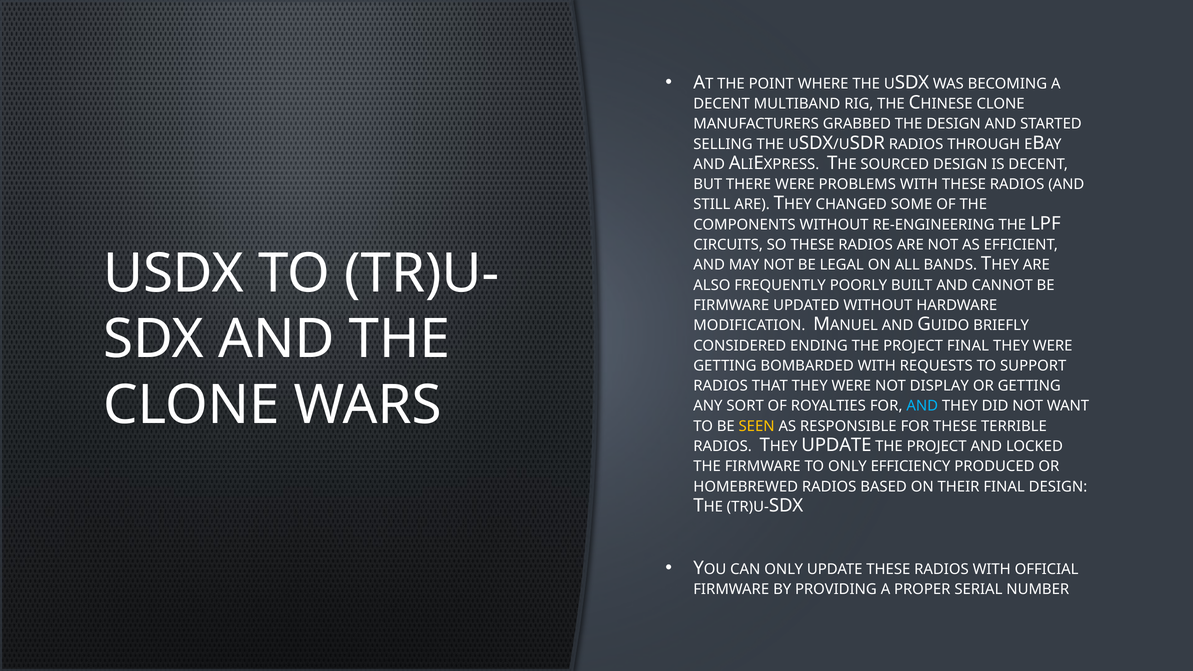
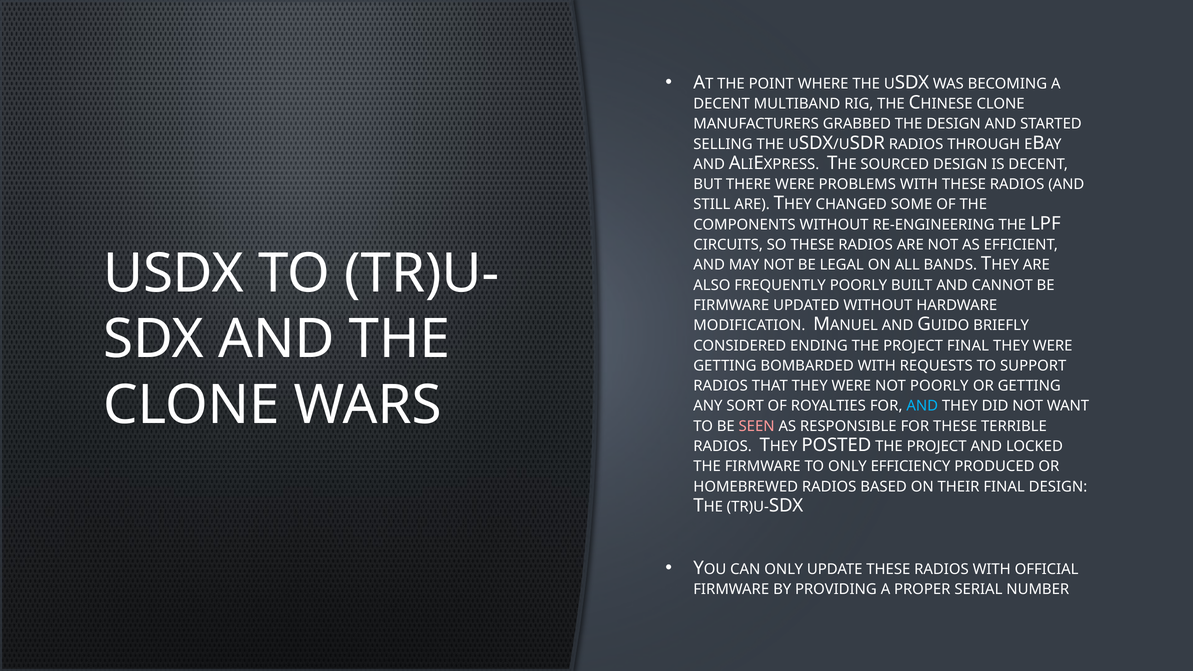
NOT DISPLAY: DISPLAY -> POORLY (939, 386)
SEEN colour: yellow -> pink (757, 426)
THEY UPDATE: UPDATE -> POSTED (836, 445)
